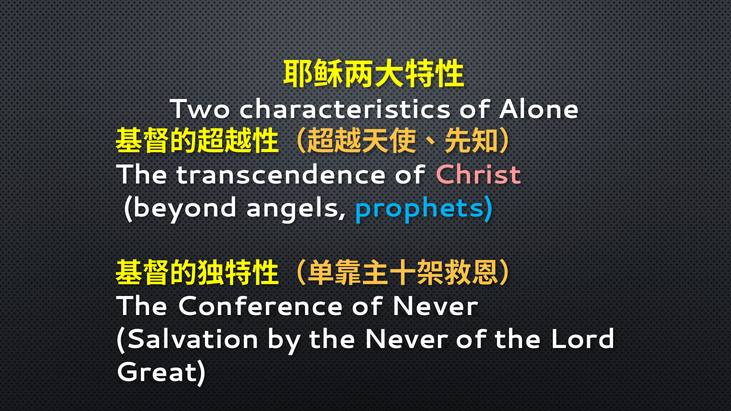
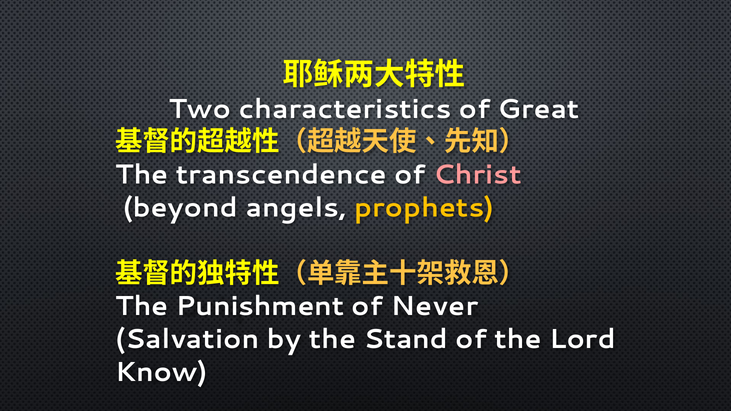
Alone: Alone -> Great (539, 109)
prophets colour: light blue -> yellow (424, 208)
Conference: Conference -> Punishment (260, 306)
the Never: Never -> Stand (406, 339)
Great: Great -> Know (161, 372)
